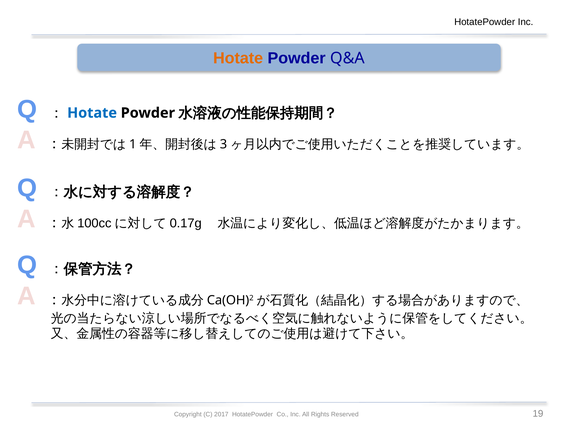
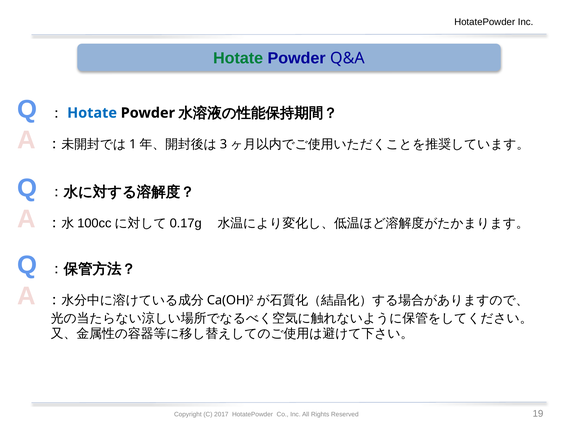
Hotate colour: orange -> green (238, 58)
